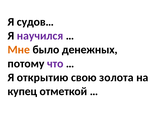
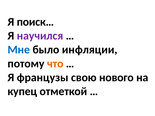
судов…: судов… -> поиск… (35, 22)
Мне colour: orange -> blue (19, 50)
денежных: денежных -> инфляции (90, 50)
что colour: purple -> orange (55, 64)
открытию: открытию -> французы (43, 78)
золота: золота -> нового (116, 78)
